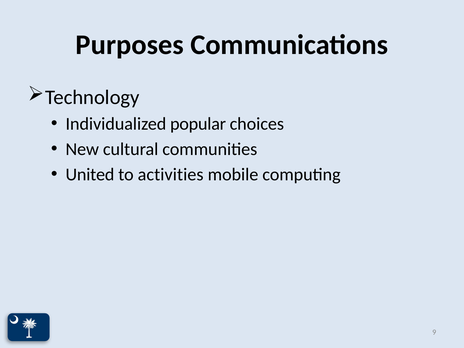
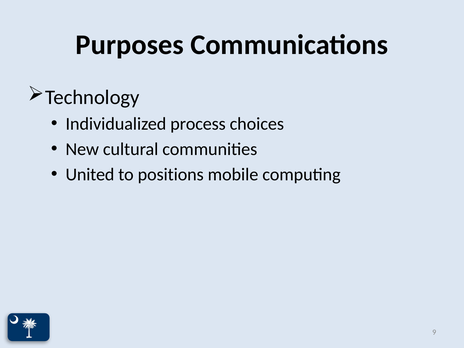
popular: popular -> process (198, 124)
activities: activities -> positions (171, 175)
